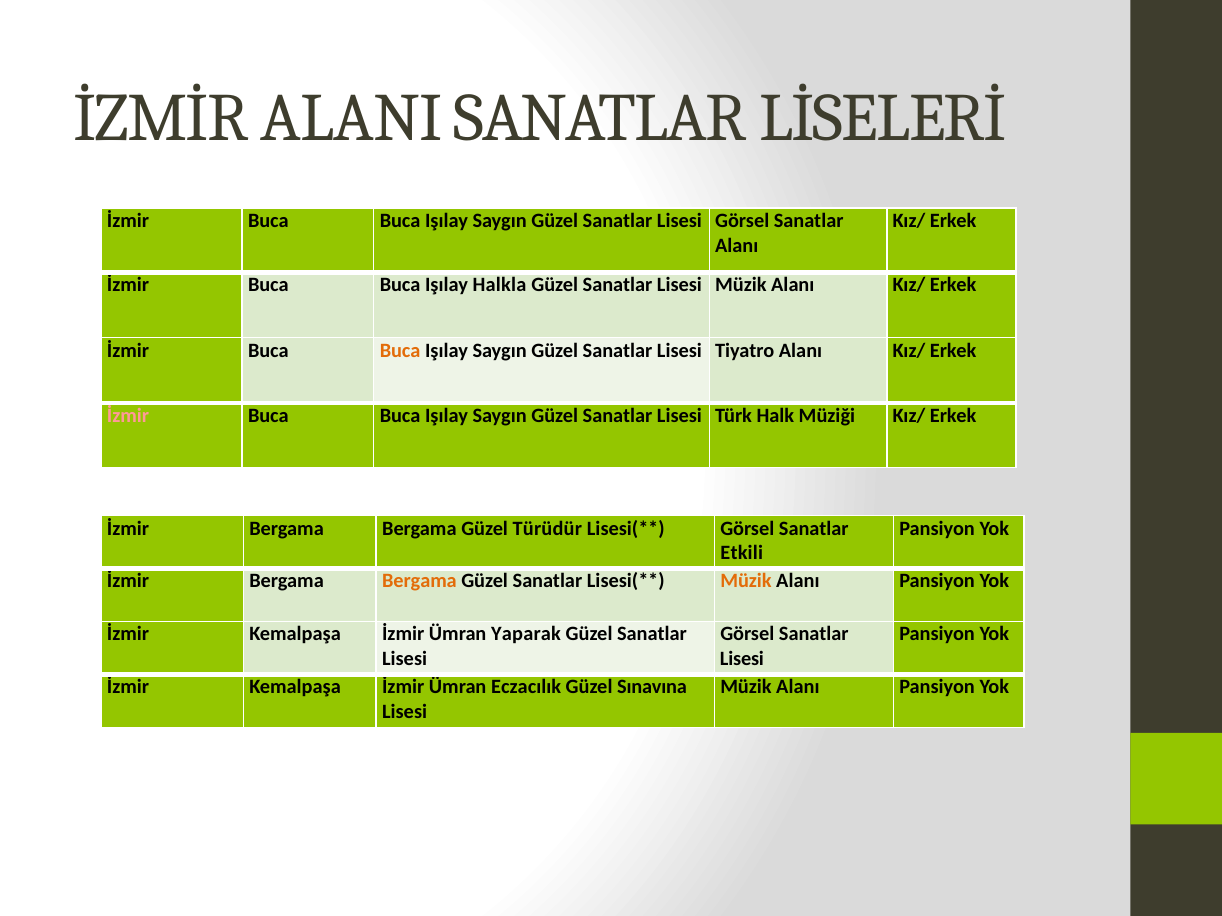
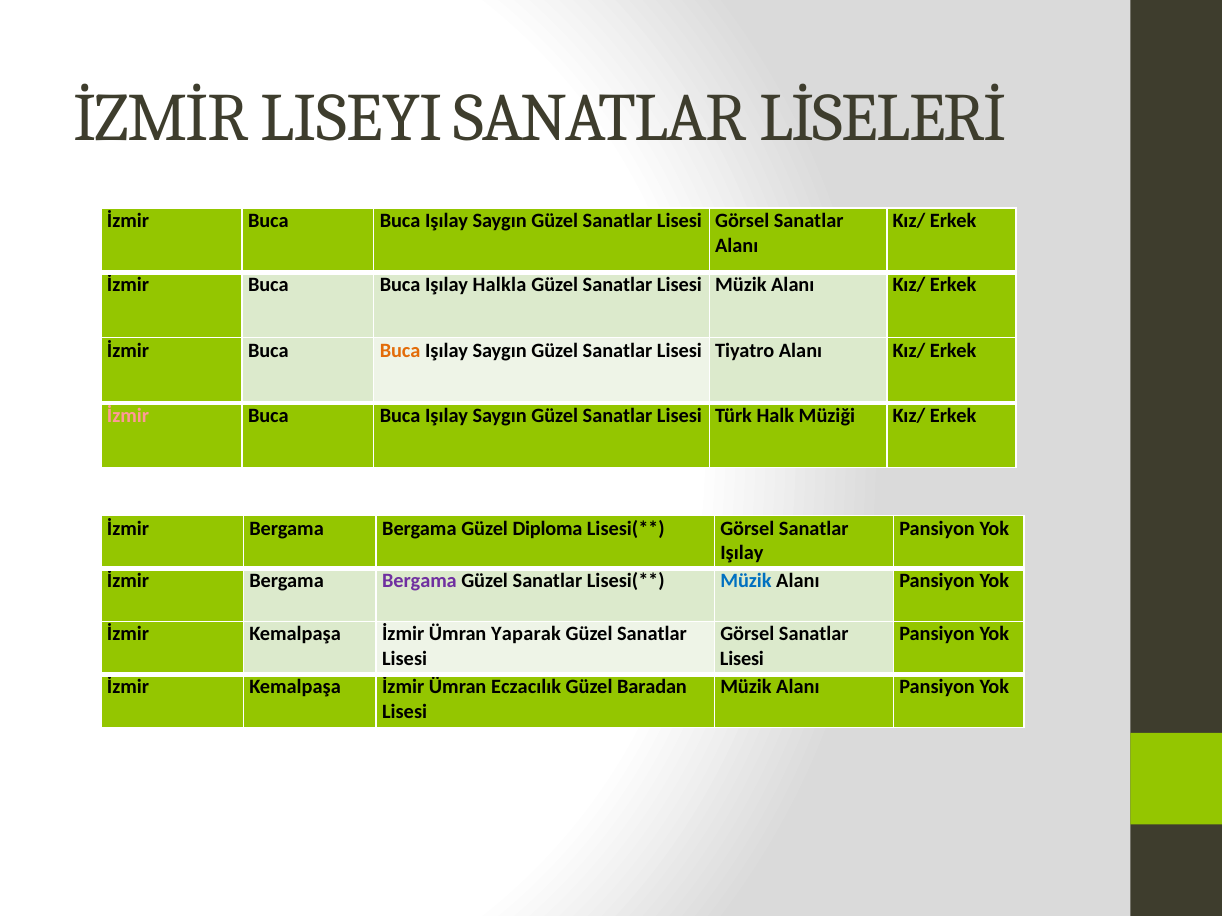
ALANI: ALANI -> LISEYI (352, 118)
Türüdür: Türüdür -> Diploma (548, 529)
Etkili: Etkili -> Işılay (742, 553)
Bergama colour: orange -> purple (419, 582)
Müzik colour: orange -> blue (746, 582)
Sınavına: Sınavına -> Baradan (652, 687)
